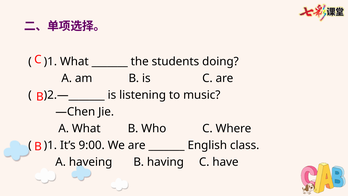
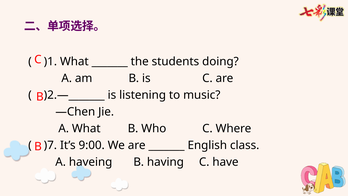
)1: )1 -> )7 (50, 145)
